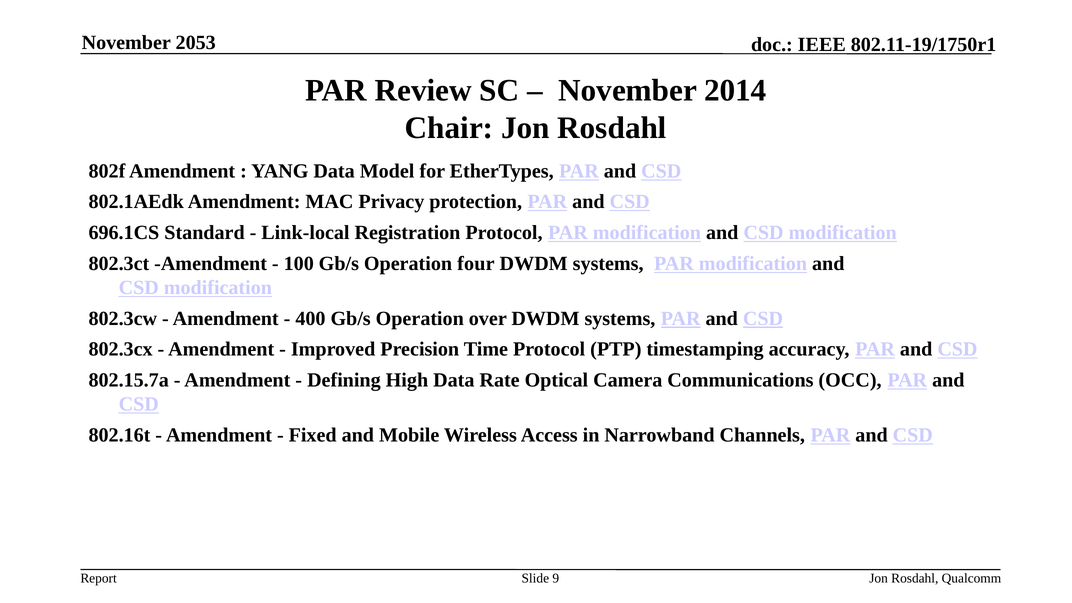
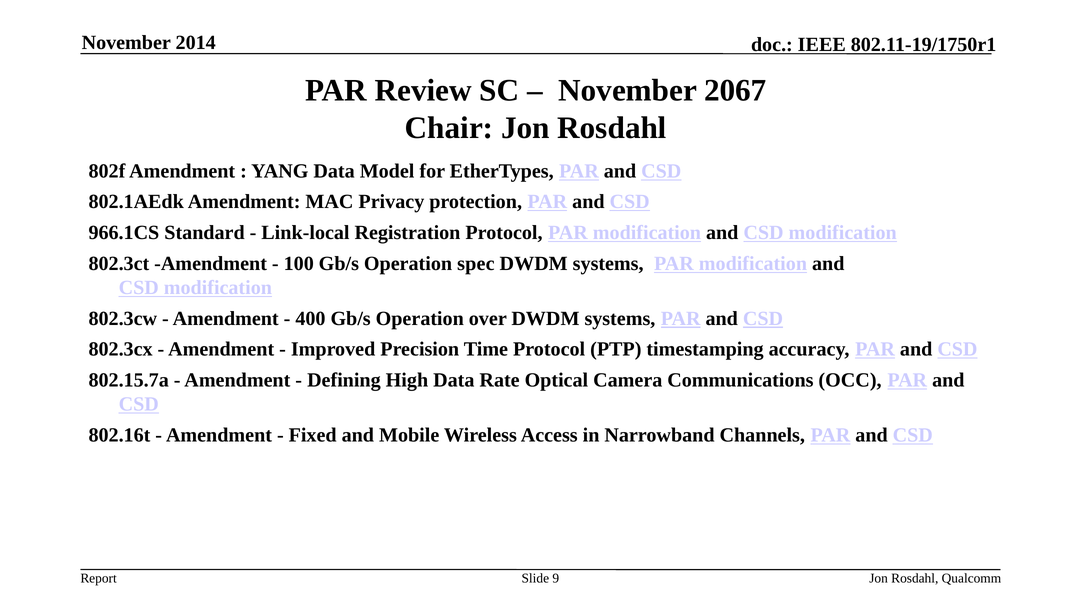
2053: 2053 -> 2014 (196, 43)
2014: 2014 -> 2067 (735, 91)
696.1CS: 696.1CS -> 966.1CS (124, 233)
four: four -> spec (476, 263)
